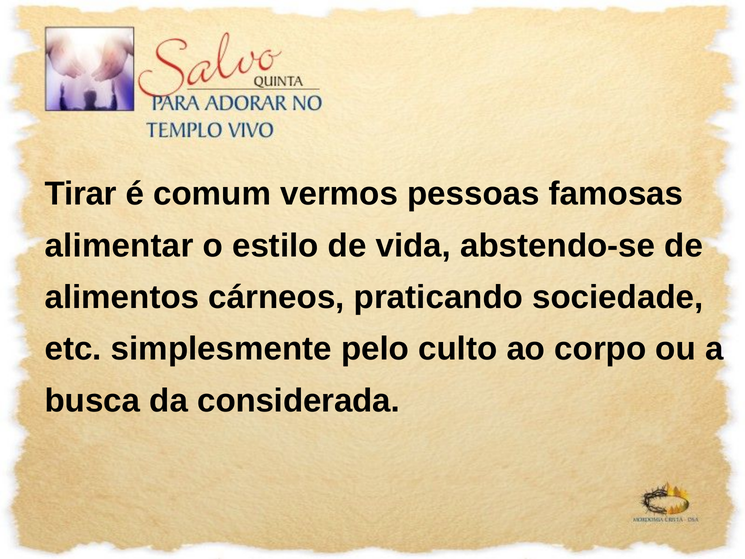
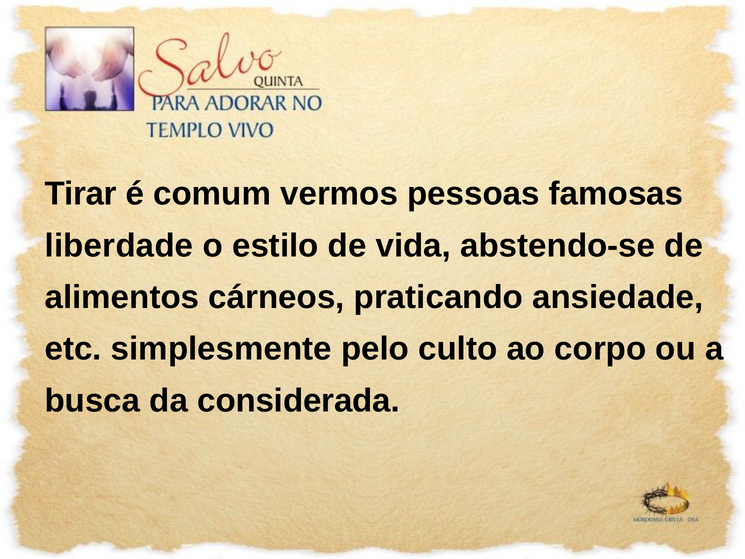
alimentar: alimentar -> liberdade (119, 246)
sociedade: sociedade -> ansiedade (618, 297)
